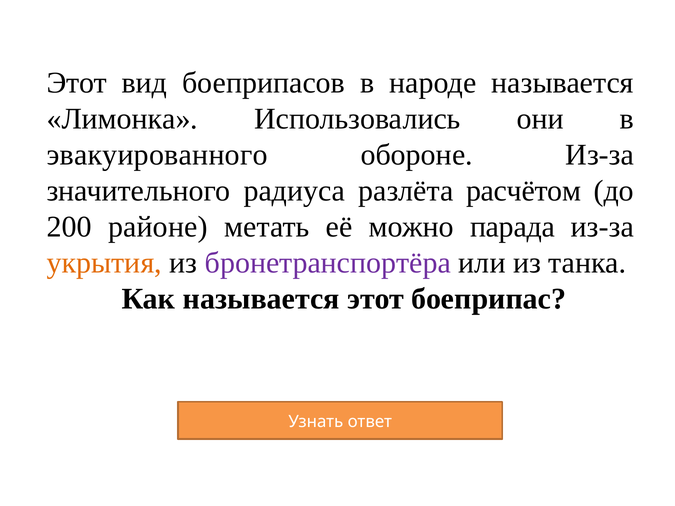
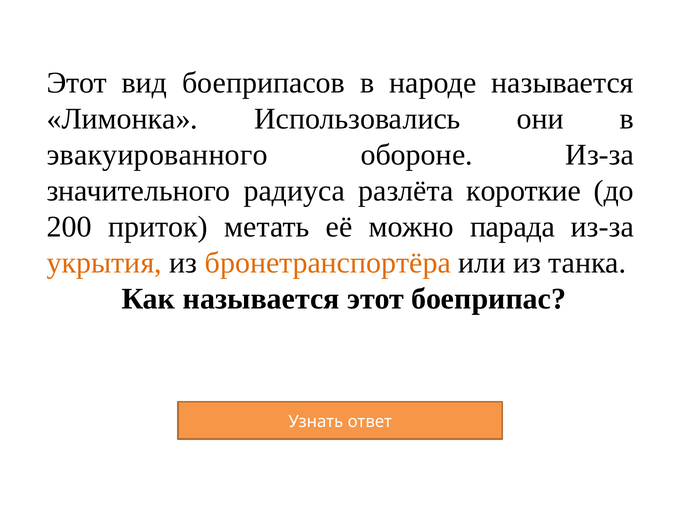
расчётом: расчётом -> короткие (524, 191)
районе: районе -> приток (158, 227)
бронетранспортёра colour: purple -> orange (328, 263)
